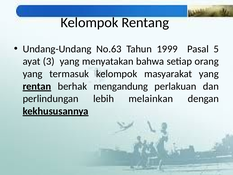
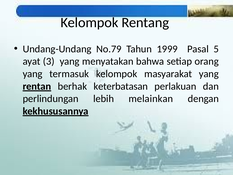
No.63: No.63 -> No.79 (109, 49)
mengandung: mengandung -> keterbatasan (121, 86)
